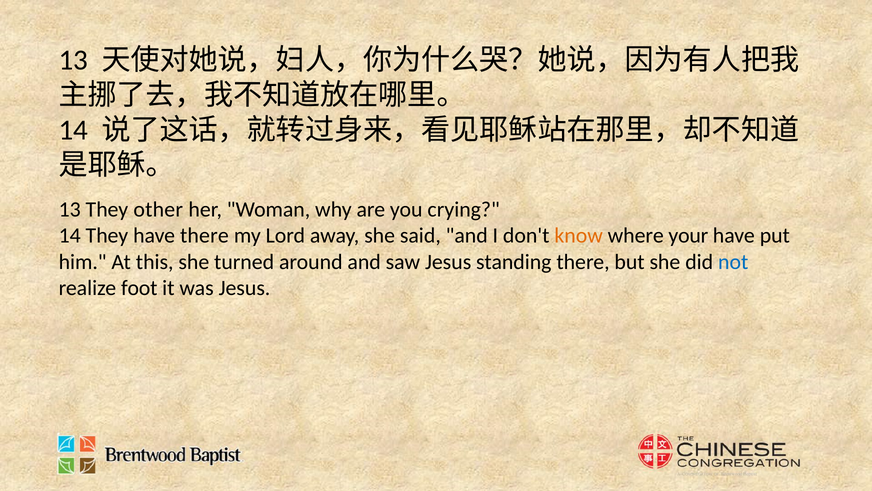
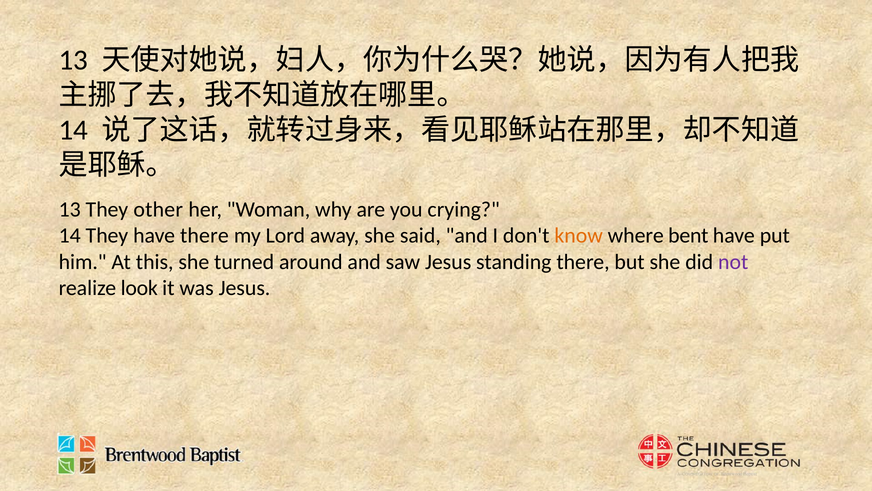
your: your -> bent (688, 235)
not colour: blue -> purple (733, 262)
foot: foot -> look (139, 288)
